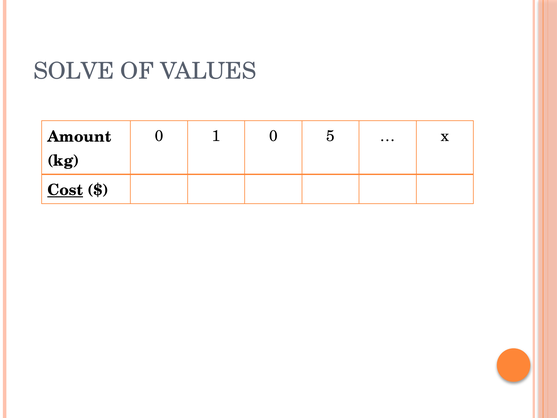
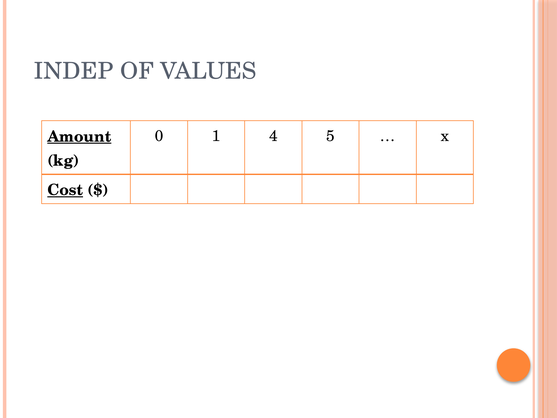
SOLVE: SOLVE -> INDEP (74, 71)
1 0: 0 -> 4 (273, 136)
Amount underline: none -> present (79, 137)
